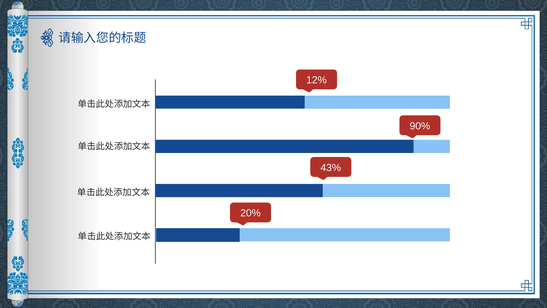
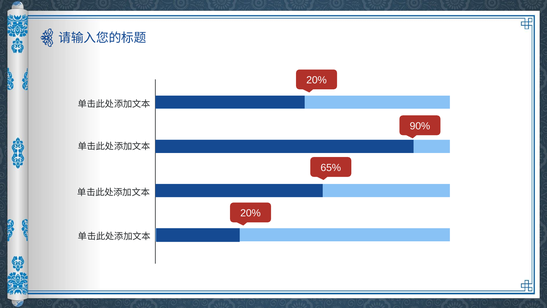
12%: 12% -> 20% (317, 80)
43%: 43% -> 65% (331, 167)
